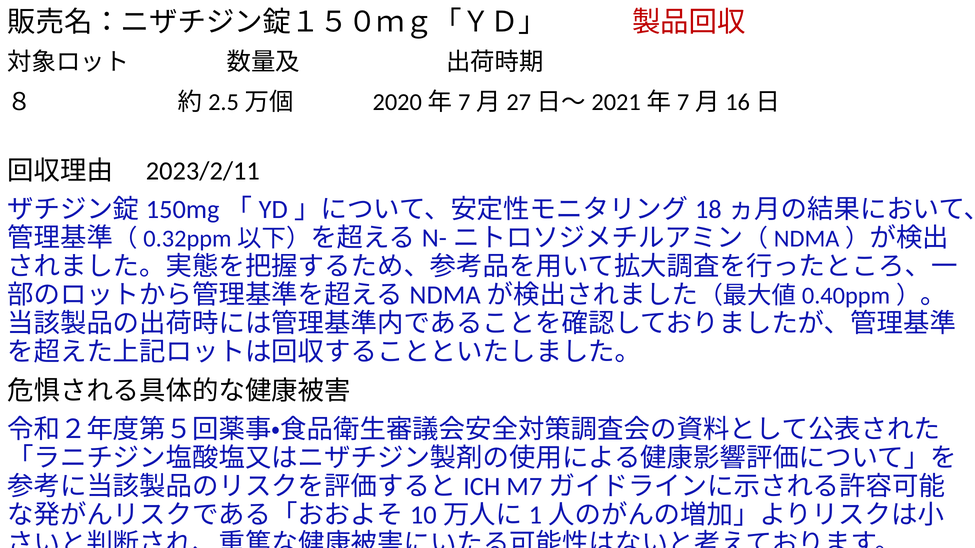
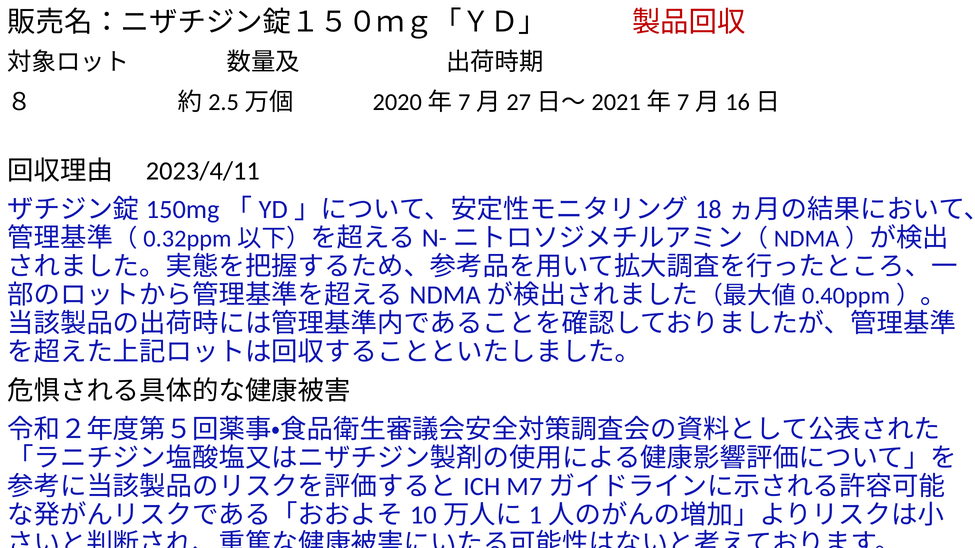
2023/2/11: 2023/2/11 -> 2023/4/11 (203, 171)
